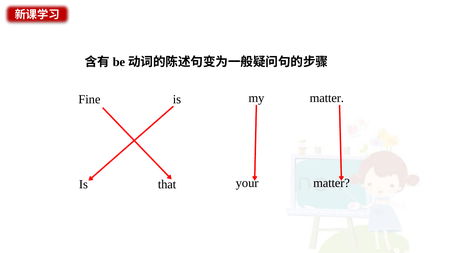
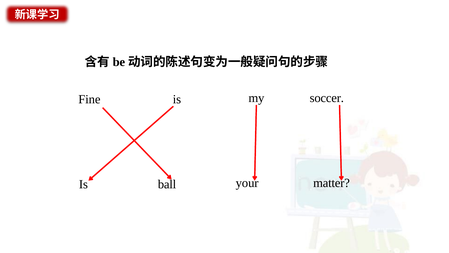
my matter: matter -> soccer (327, 98)
that: that -> ball (167, 184)
